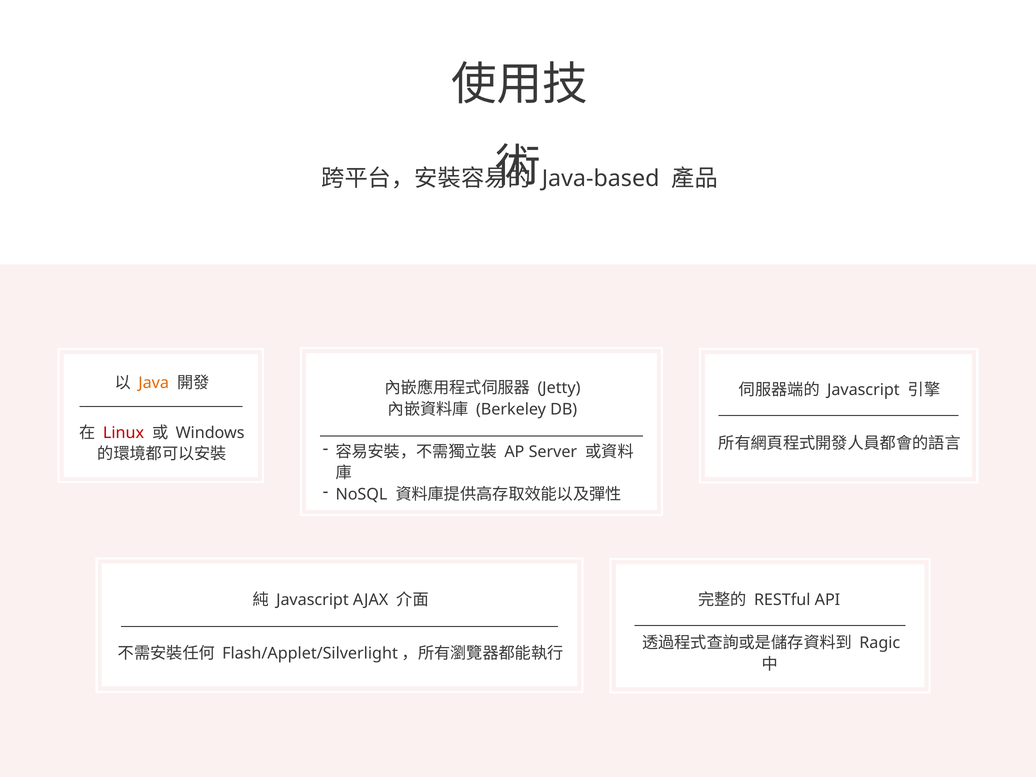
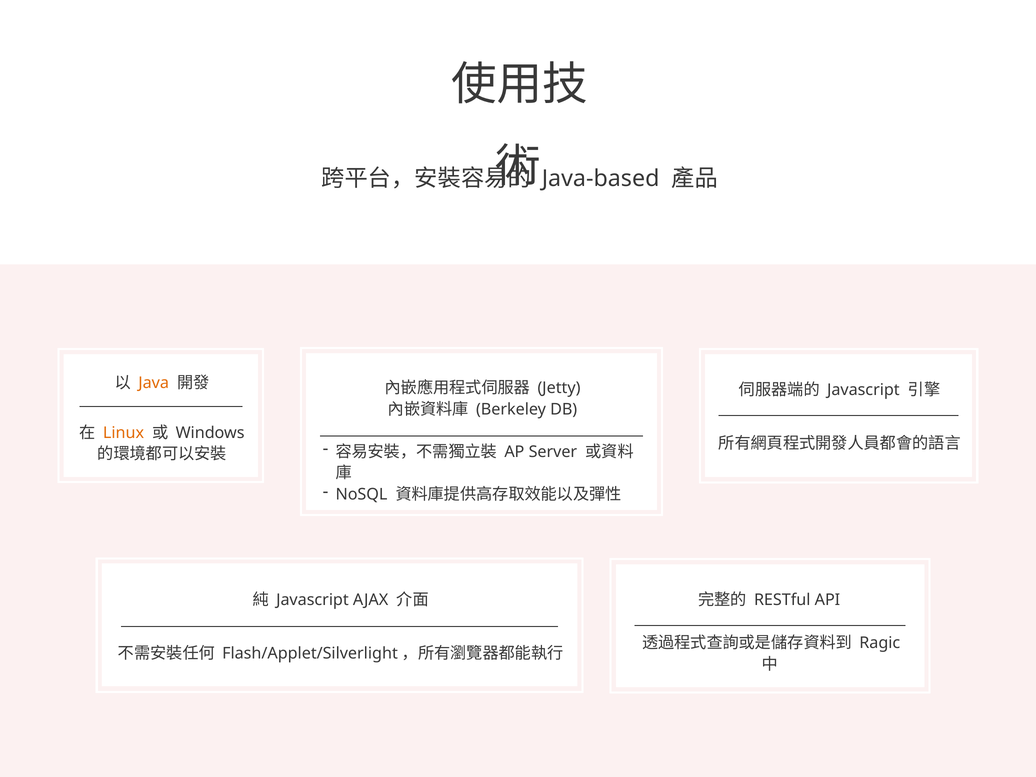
Linux colour: red -> orange (124, 433)
